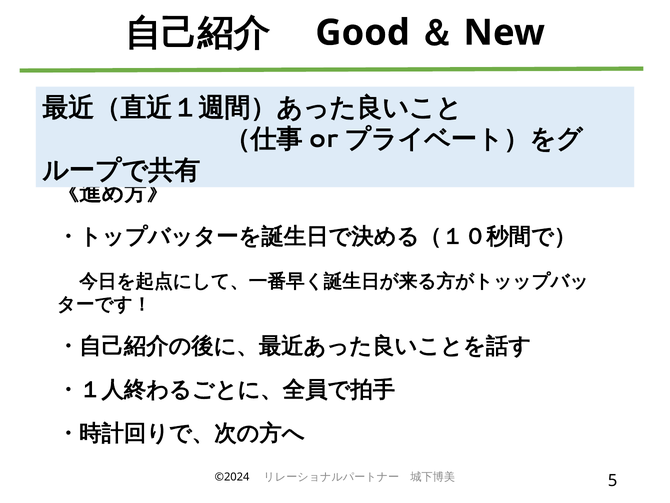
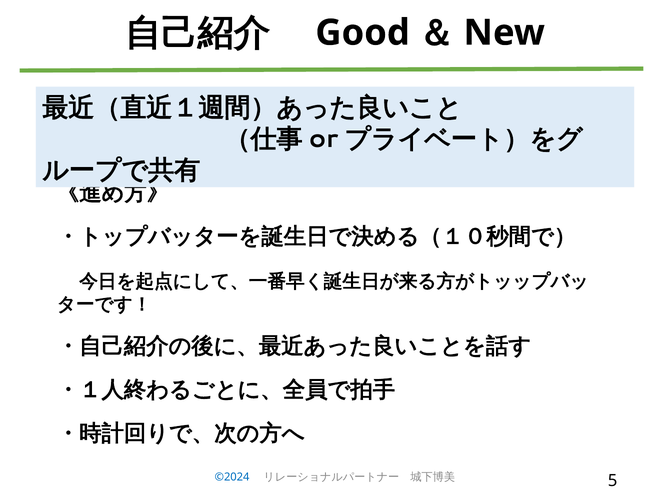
©2024 colour: black -> blue (232, 477)
